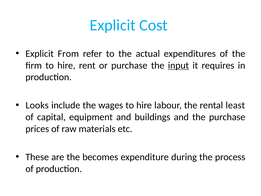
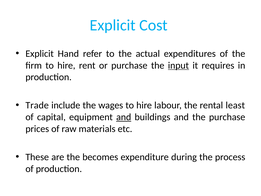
From: From -> Hand (68, 54)
Looks: Looks -> Trade (37, 105)
and underline: none -> present (124, 117)
